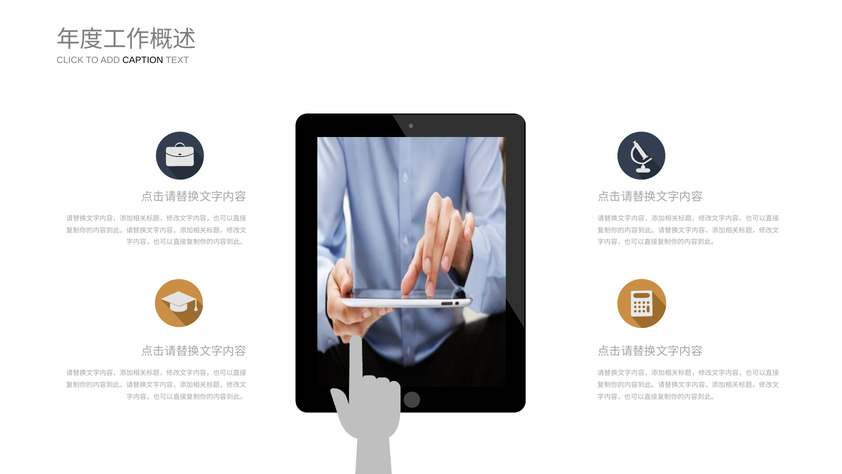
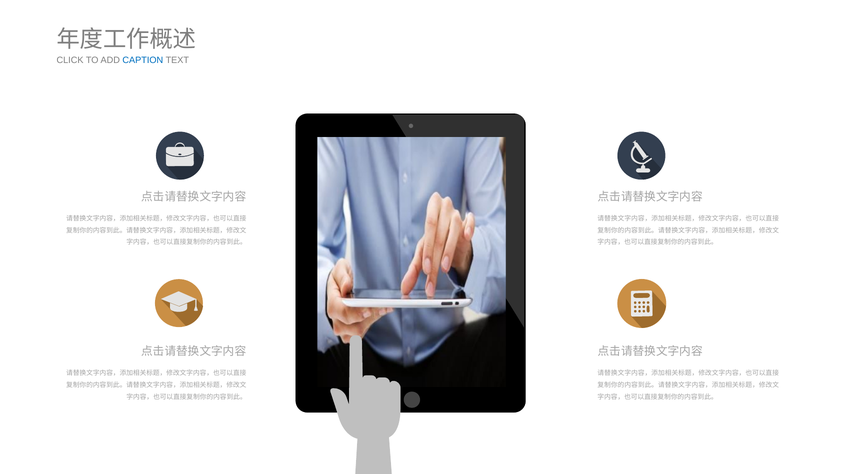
CAPTION colour: black -> blue (143, 60)
